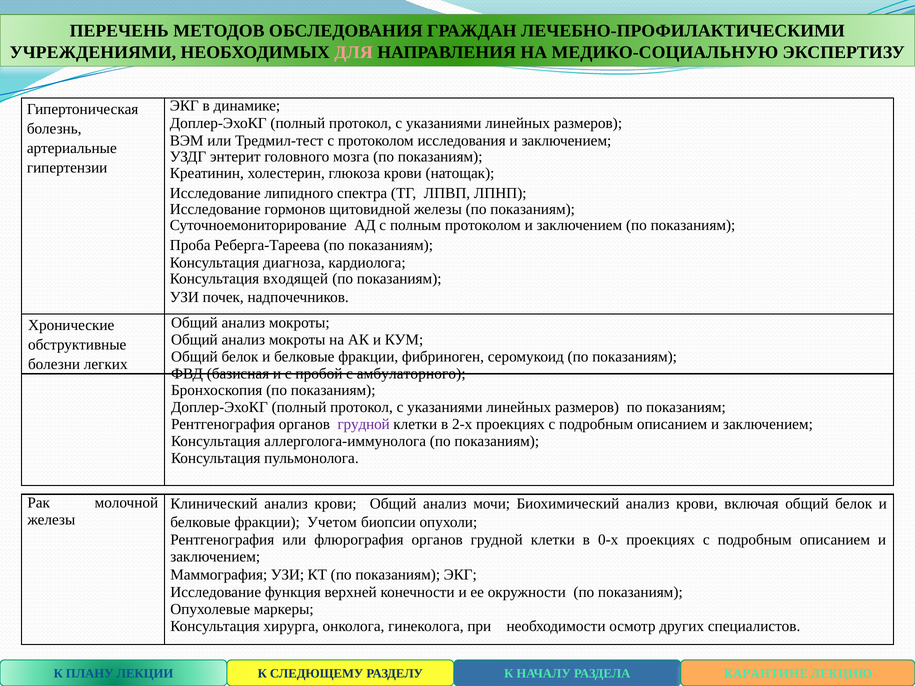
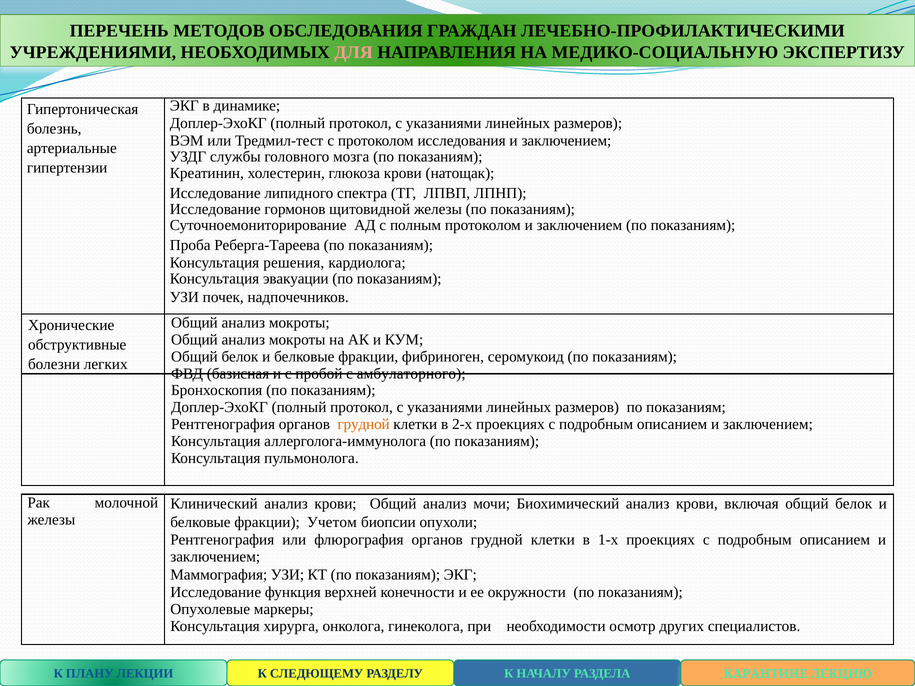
энтерит: энтерит -> службы (235, 157)
диагноза: диагноза -> решения (294, 263)
входящей: входящей -> эвакуации (296, 279)
грудной colour: purple -> orange (364, 424)
0-х: 0-х -> 1-х (608, 540)
